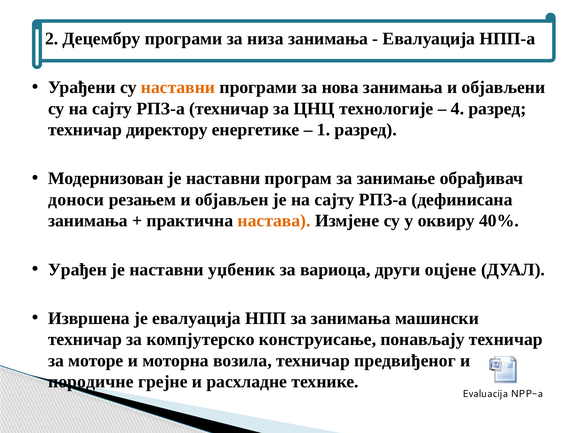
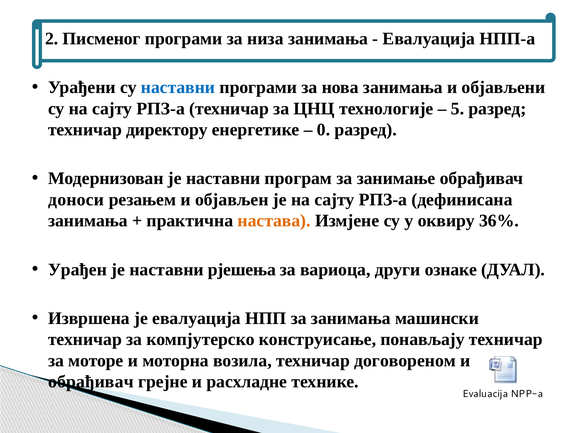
Децембру: Децембру -> Писменог (102, 39)
наставни colour: orange -> blue (178, 88)
4: 4 -> 5 (458, 109)
1: 1 -> 0 (324, 130)
40%: 40% -> 36% (499, 221)
уџбеник: уџбеник -> рјешења (242, 270)
оцјене: оцјене -> ознаке (451, 270)
предвиђеног: предвиђеног -> договореном (405, 361)
породичне: породичне -> обрађивач (91, 382)
